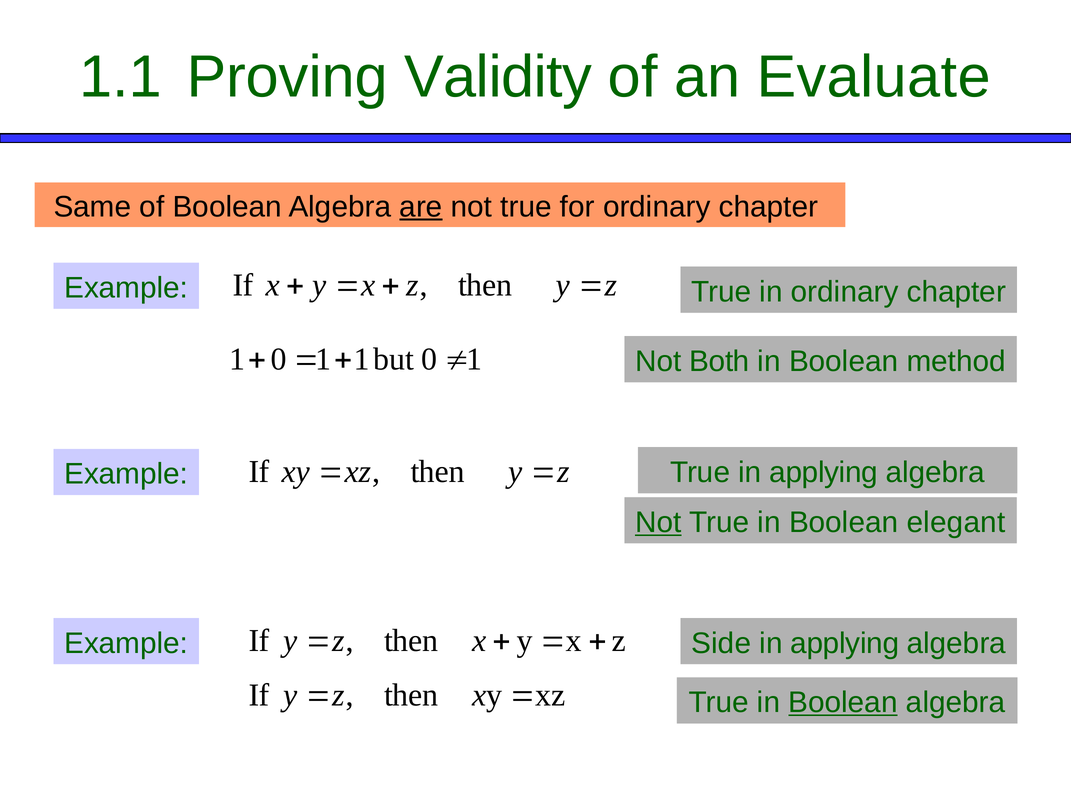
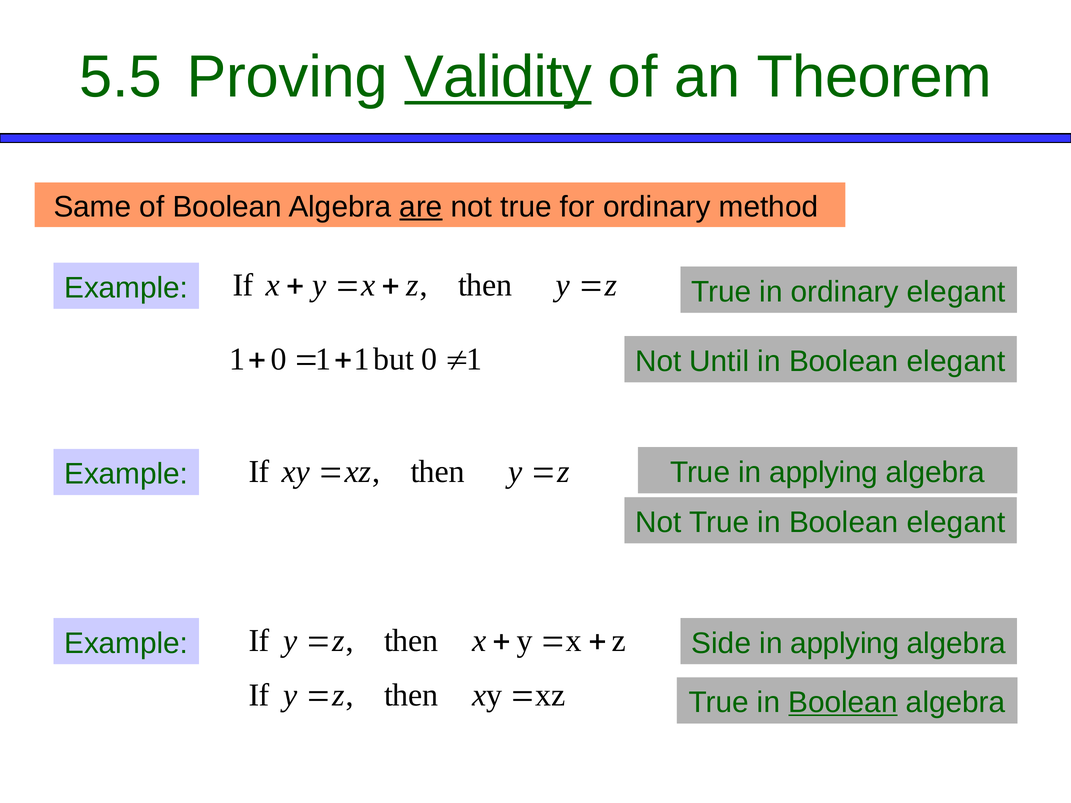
1.1: 1.1 -> 5.5 (121, 77)
Validity underline: none -> present (498, 77)
Evaluate: Evaluate -> Theorem (874, 77)
for ordinary chapter: chapter -> method (768, 207)
in ordinary chapter: chapter -> elegant (956, 292)
Both: Both -> Until (719, 361)
method: method -> elegant (956, 361)
Not underline: present -> none (658, 523)
